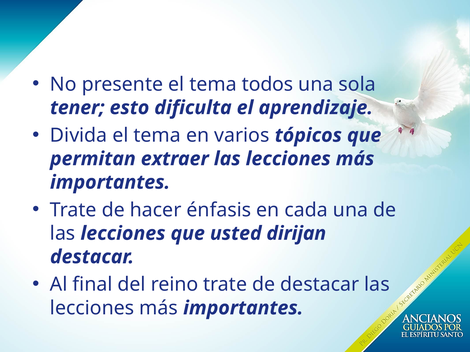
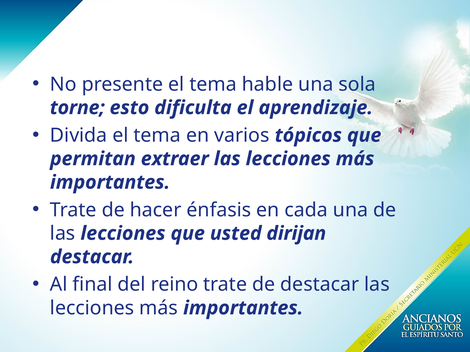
todos: todos -> hable (268, 84)
tener: tener -> torne (77, 108)
